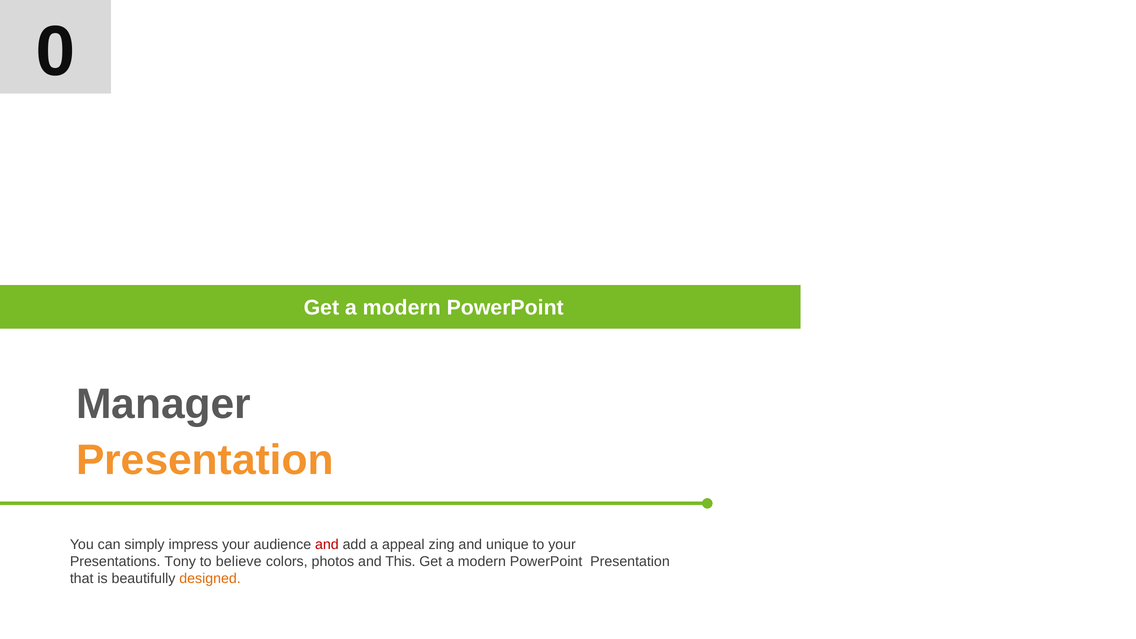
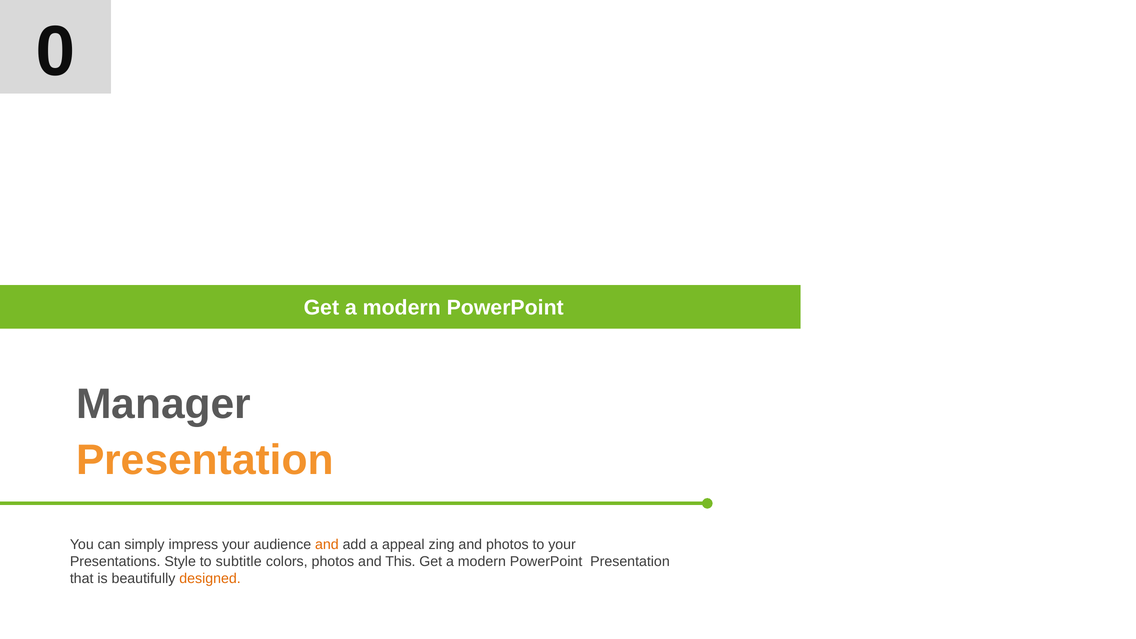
and colour: red -> orange (327, 544)
and unique: unique -> photos (507, 544)
Tony: Tony -> Style (180, 561)
believe: believe -> subtitle (239, 561)
